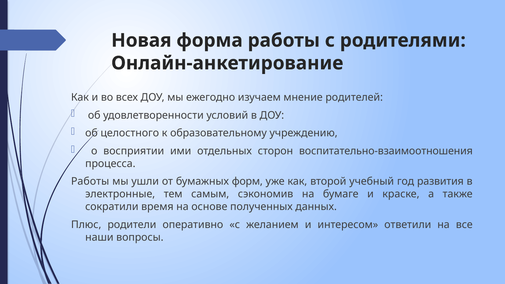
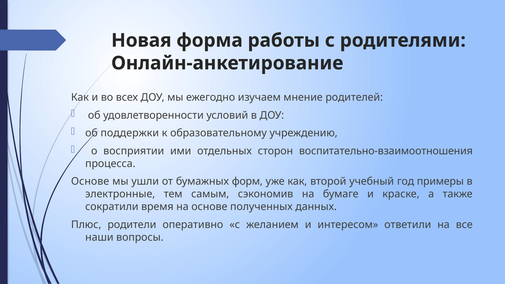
целостного: целостного -> поддержки (130, 133)
Работы: Работы -> Основе (90, 182)
развития: развития -> примеры (440, 182)
